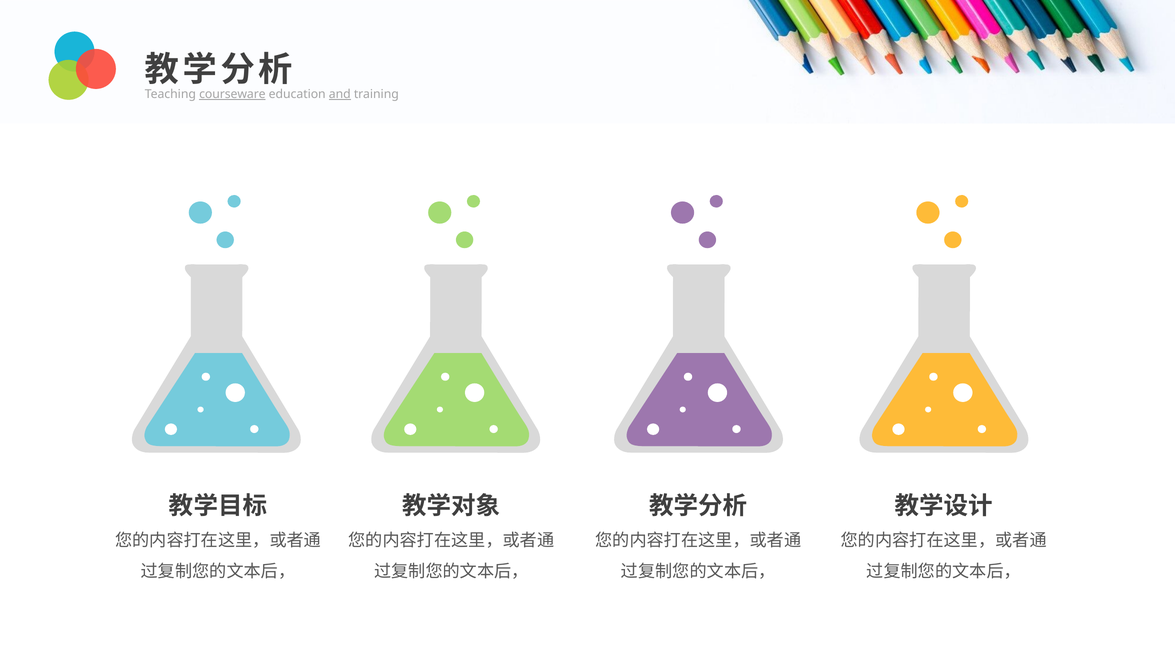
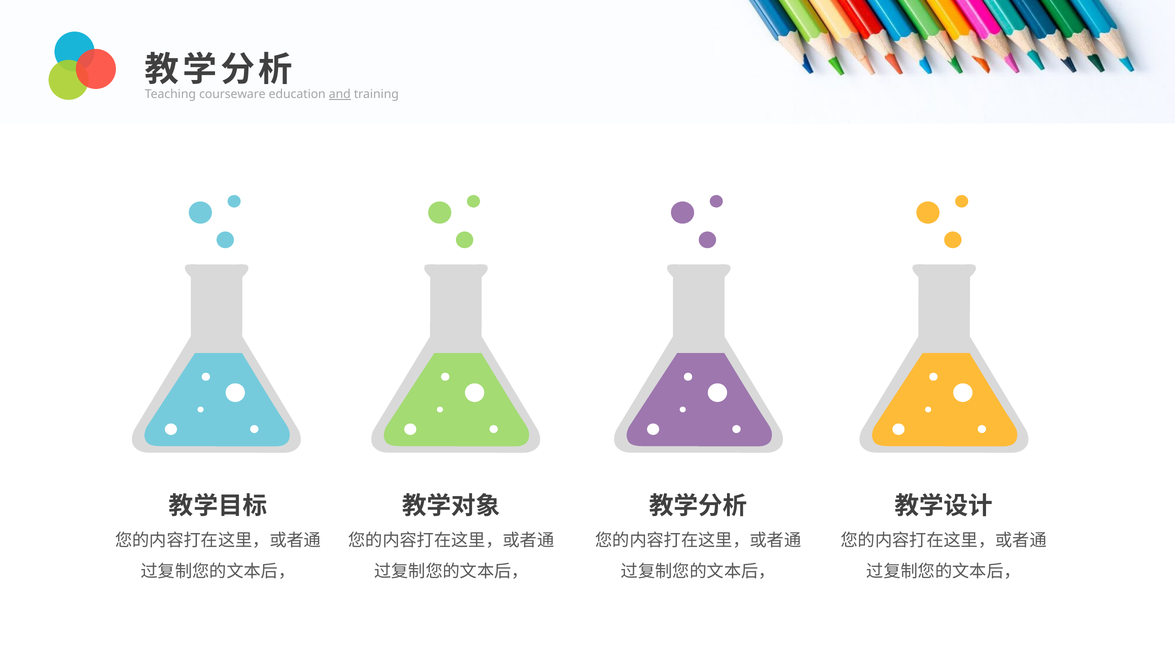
courseware underline: present -> none (232, 94)
